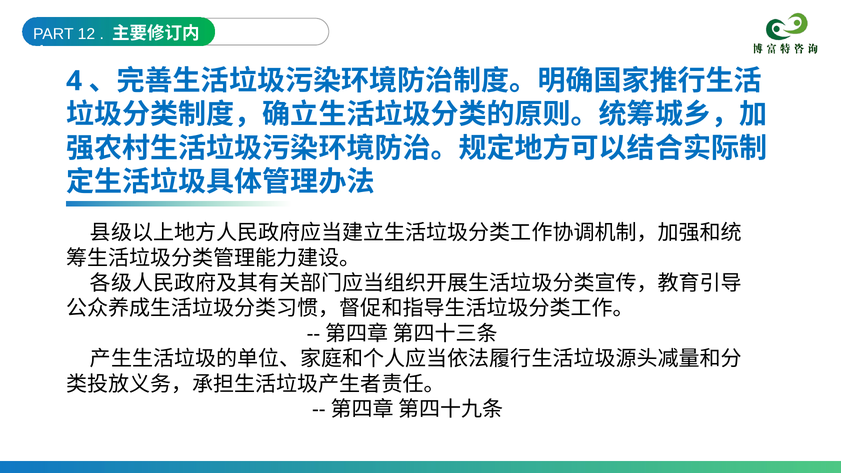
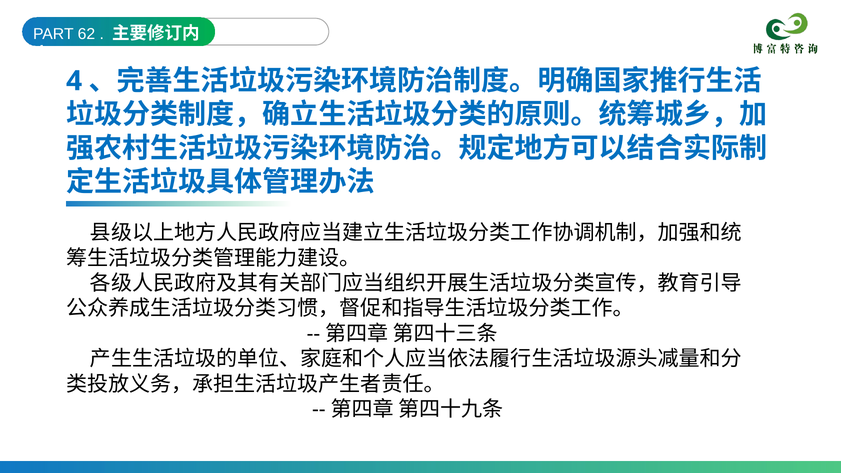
12: 12 -> 62 (87, 34)
